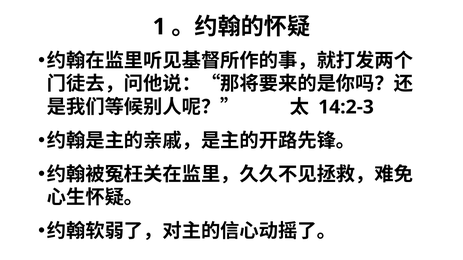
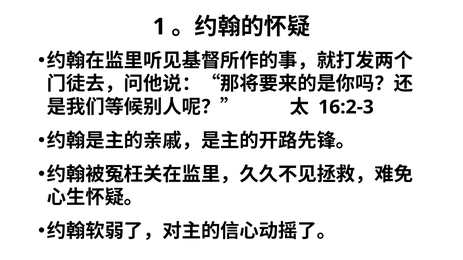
14:2-3: 14:2-3 -> 16:2-3 (346, 107)
